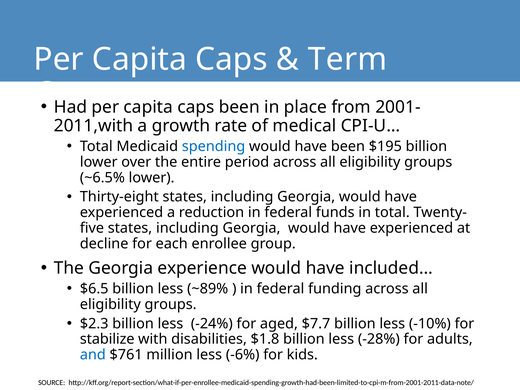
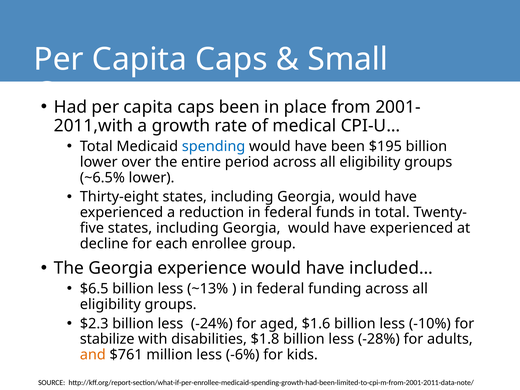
Term: Term -> Small (348, 59)
~89%: ~89% -> ~13% (208, 289)
$7.7: $7.7 -> $1.6 (316, 324)
and colour: blue -> orange (93, 355)
